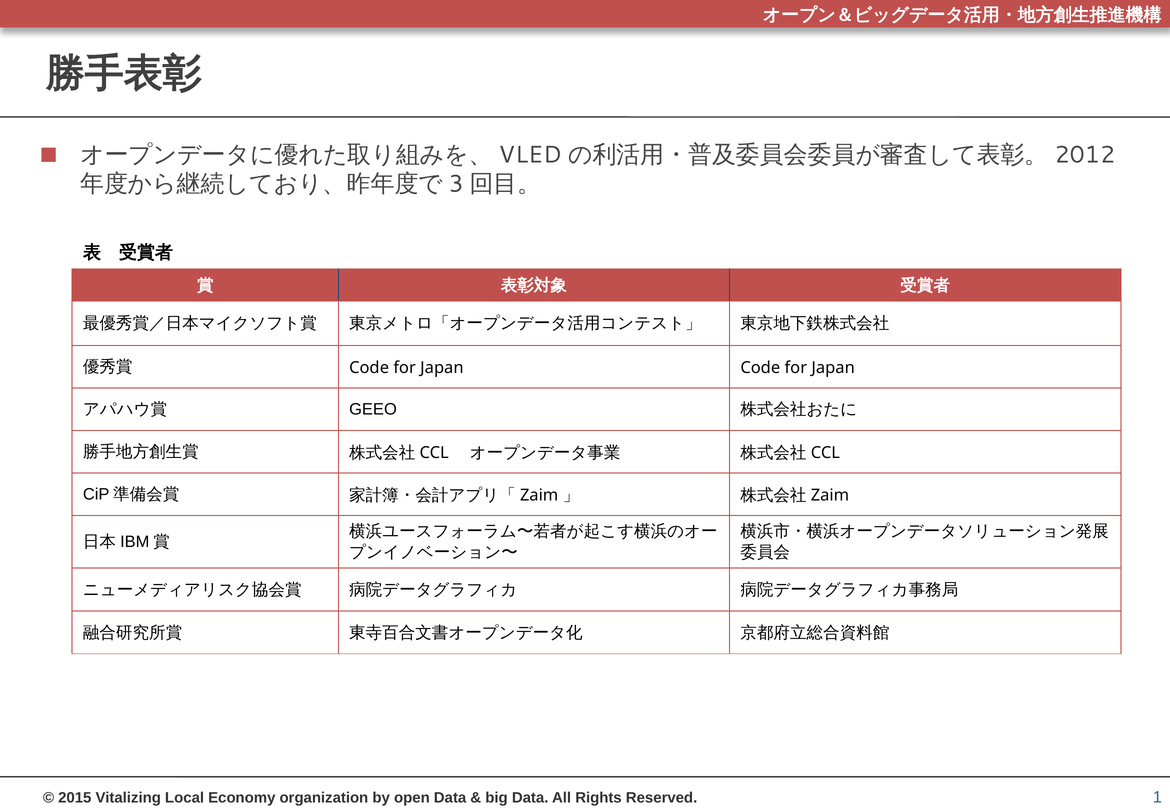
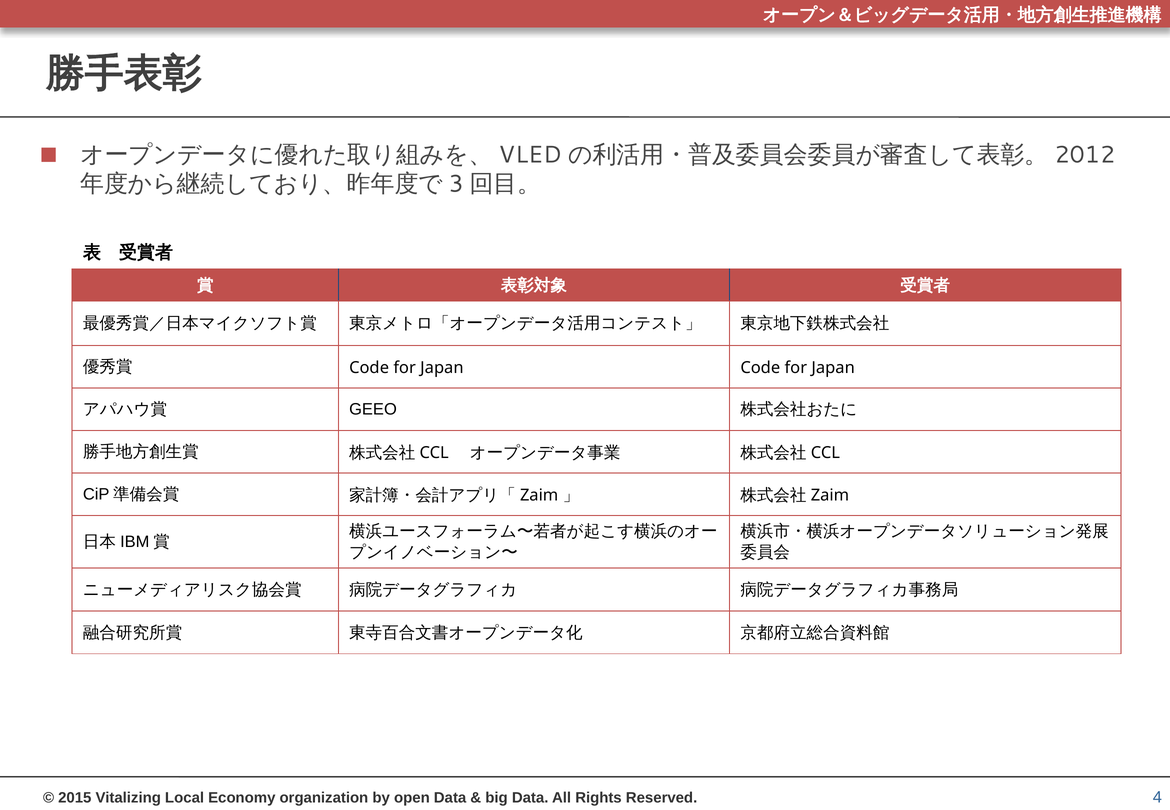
1: 1 -> 4 (1157, 797)
